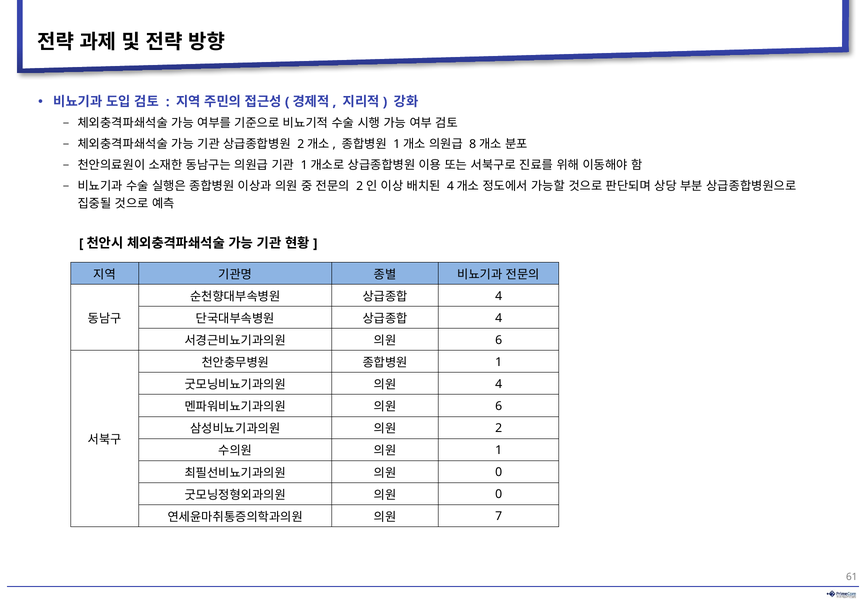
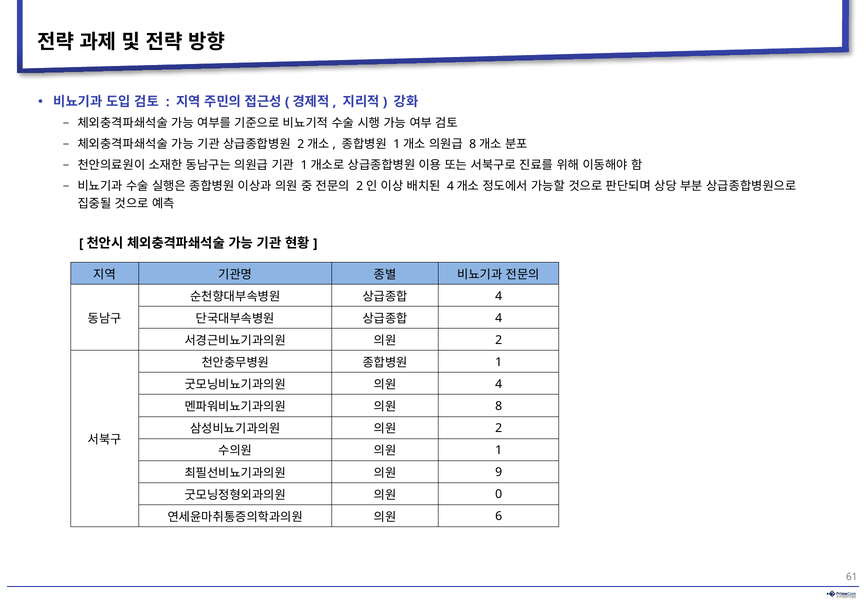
6: 6 -> 2 (499, 340)
6: 6 -> 8 (499, 406)
0: 0 -> 9 (499, 472)
7: 7 -> 6 (499, 516)
